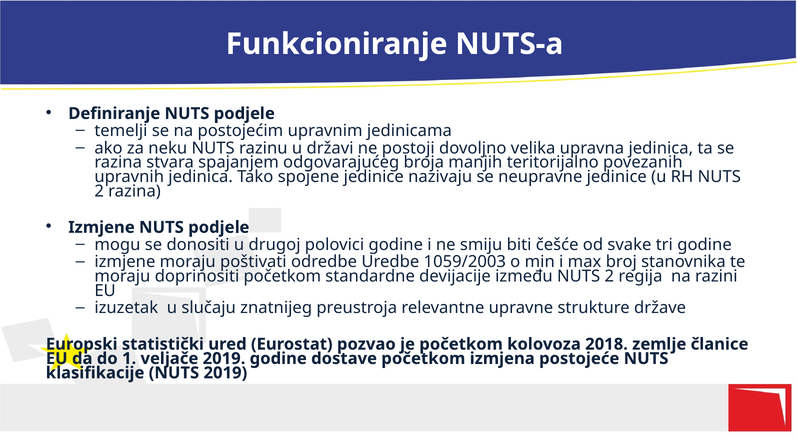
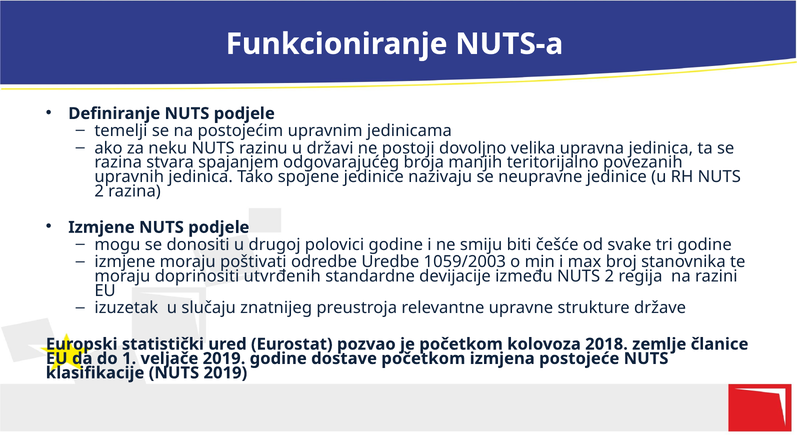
doprinositi početkom: početkom -> utvrđenih (282, 277)
